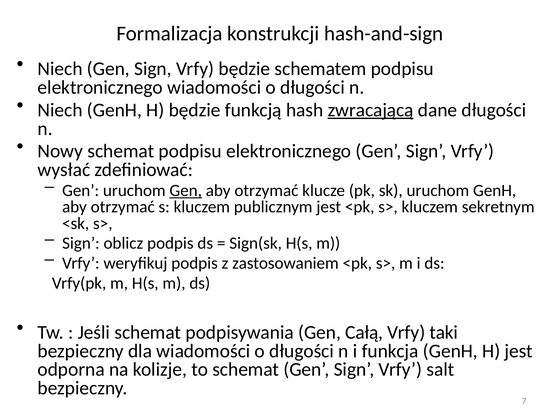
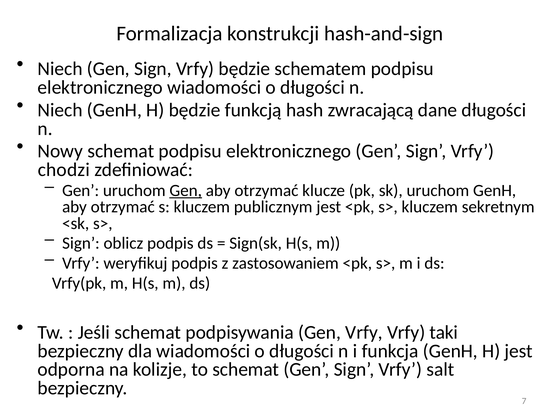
zwracającą underline: present -> none (371, 110)
wysłać: wysłać -> chodzi (64, 170)
Gen Całą: Całą -> Vrfy (364, 332)
